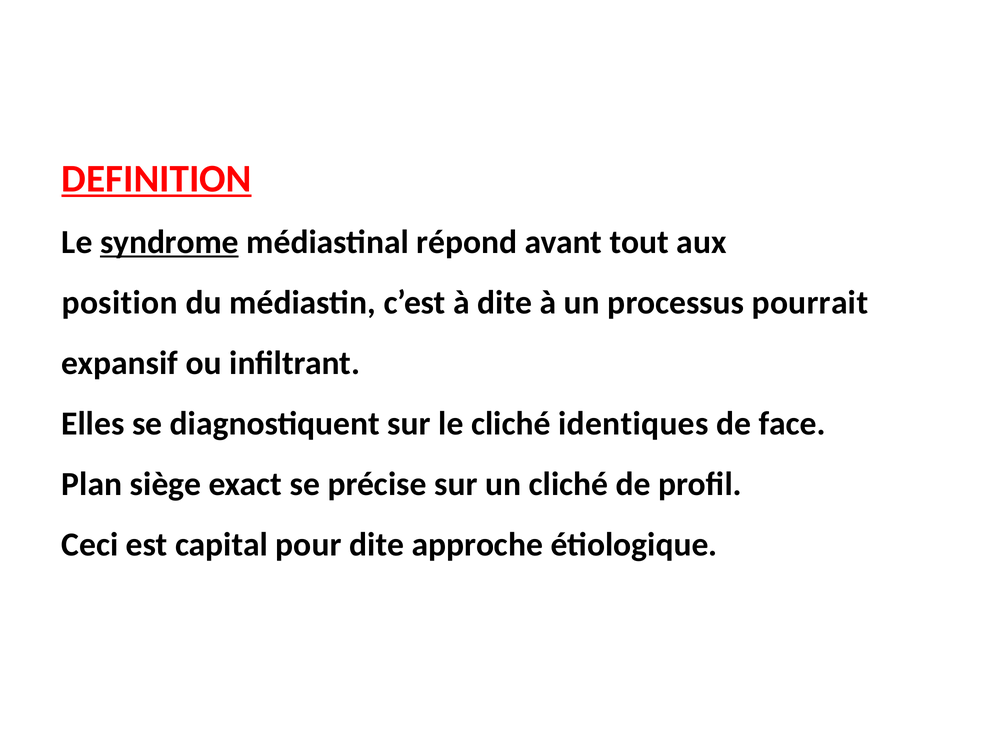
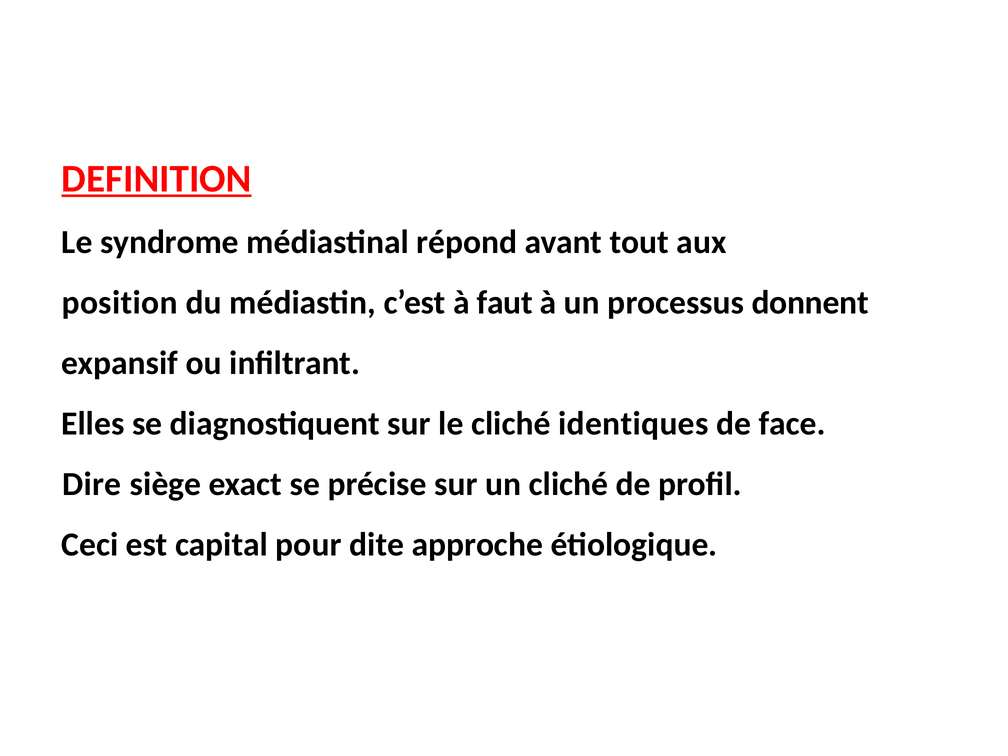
syndrome underline: present -> none (169, 242)
à dite: dite -> faut (505, 303)
pourrait: pourrait -> donnent (810, 303)
Plan: Plan -> Dire (92, 484)
